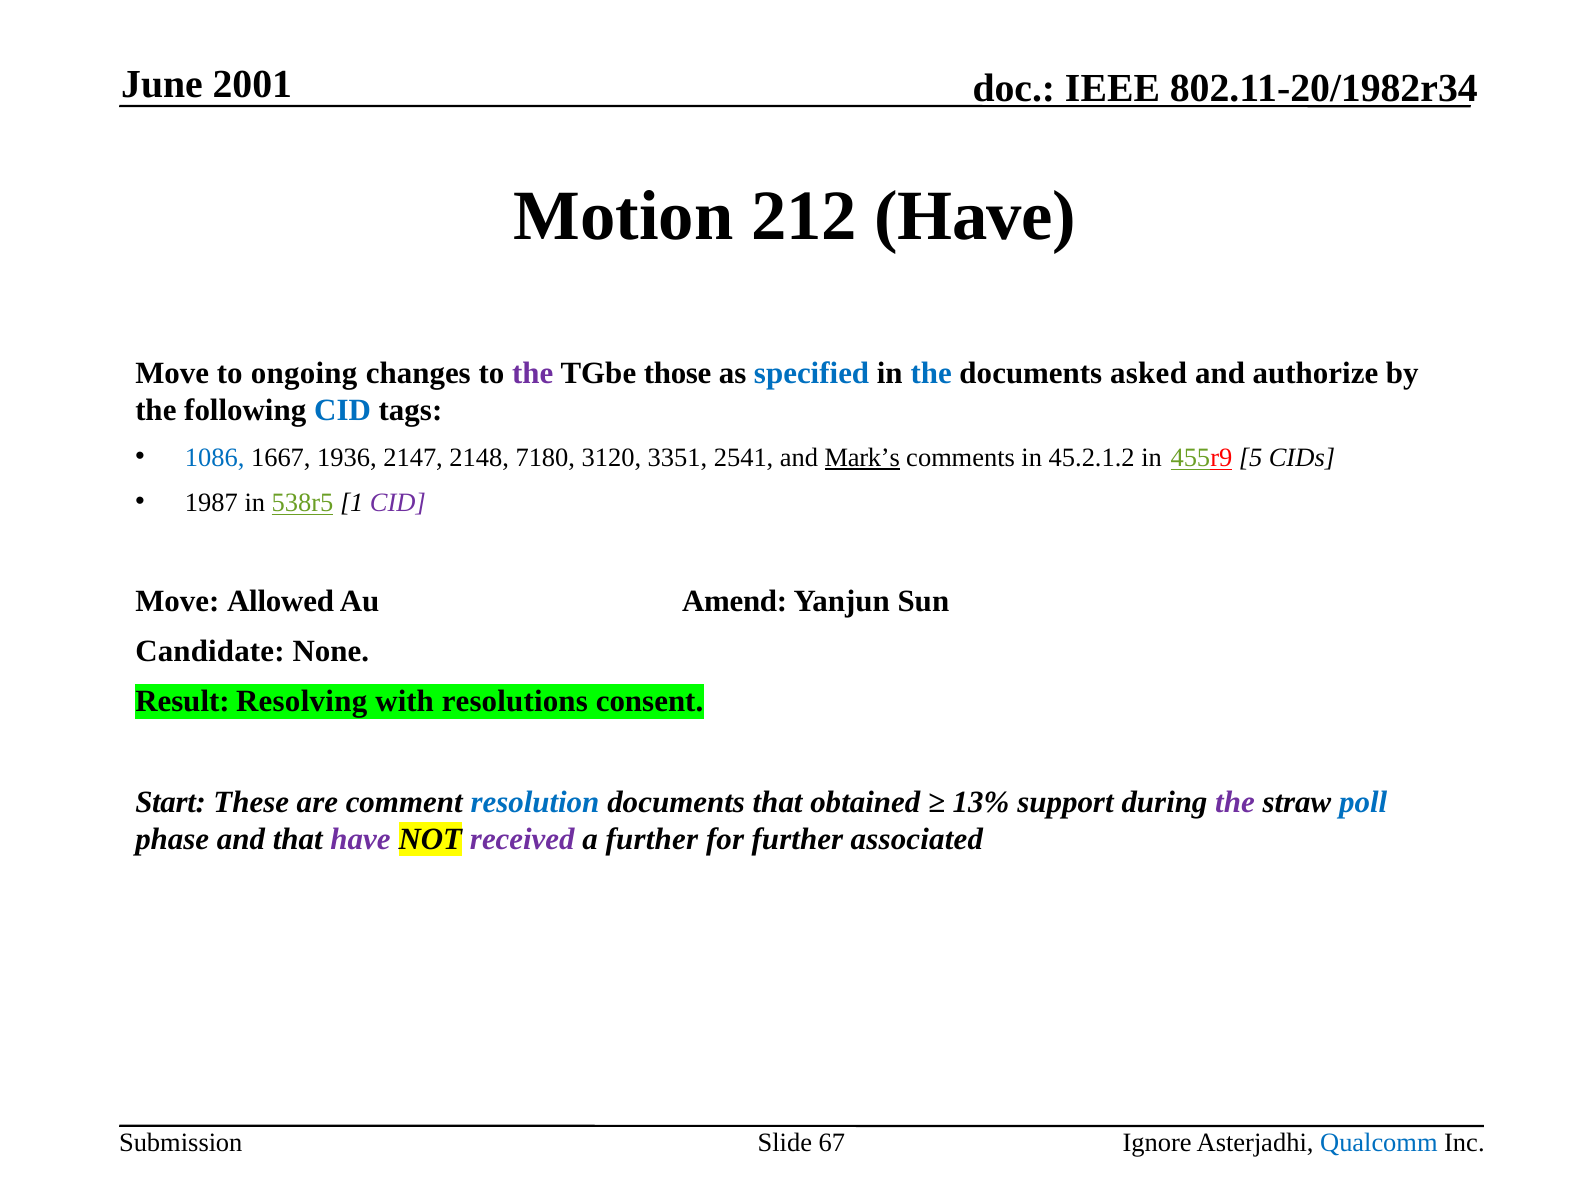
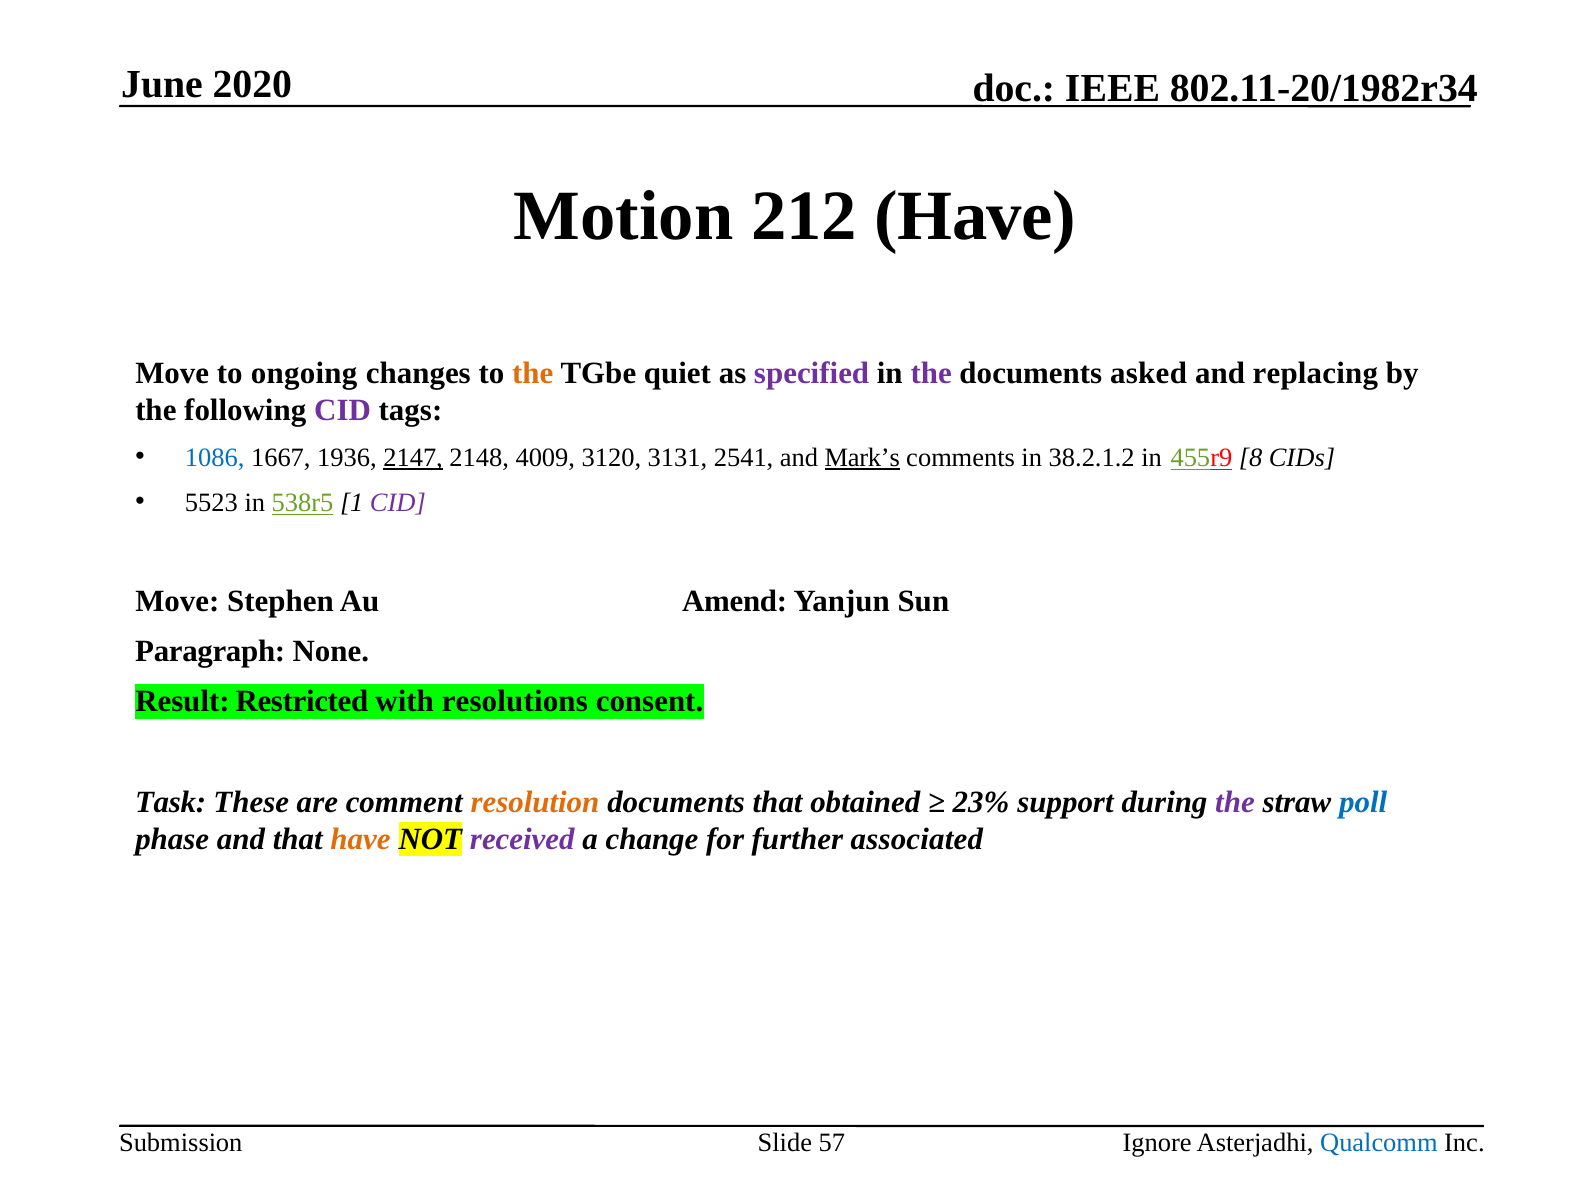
2001: 2001 -> 2020 (252, 84)
the colour: purple -> orange (533, 373)
those: those -> quiet (677, 373)
specified colour: blue -> purple (812, 373)
the colour: blue -> purple (931, 373)
authorize: authorize -> replacing (1315, 373)
CID colour: blue -> purple (343, 410)
2147 underline: none -> present (413, 458)
7180: 7180 -> 4009 (545, 458)
3351: 3351 -> 3131 (678, 458)
45.2.1.2: 45.2.1.2 -> 38.2.1.2 (1092, 458)
5: 5 -> 8 (1251, 458)
1987: 1987 -> 5523 (211, 503)
Allowed: Allowed -> Stephen (280, 601)
Candidate: Candidate -> Paragraph (210, 652)
Resolving: Resolving -> Restricted (302, 702)
Start: Start -> Task (171, 803)
resolution colour: blue -> orange (535, 803)
13%: 13% -> 23% (981, 803)
have colour: purple -> orange (360, 840)
a further: further -> change (652, 840)
67: 67 -> 57 (832, 1144)
